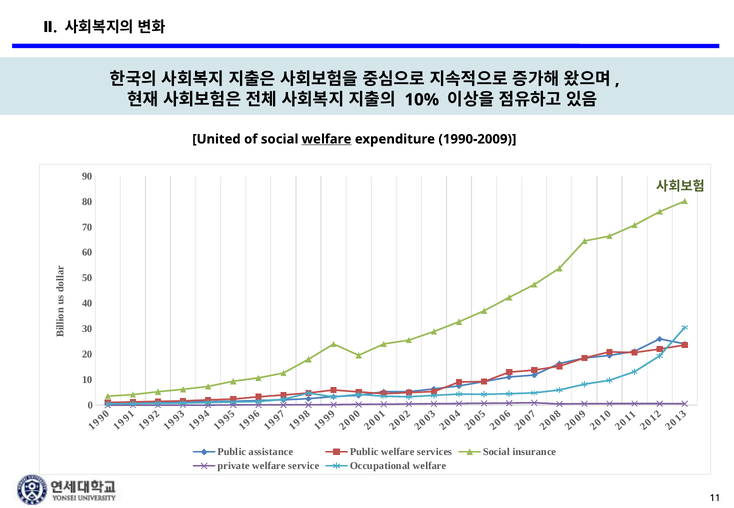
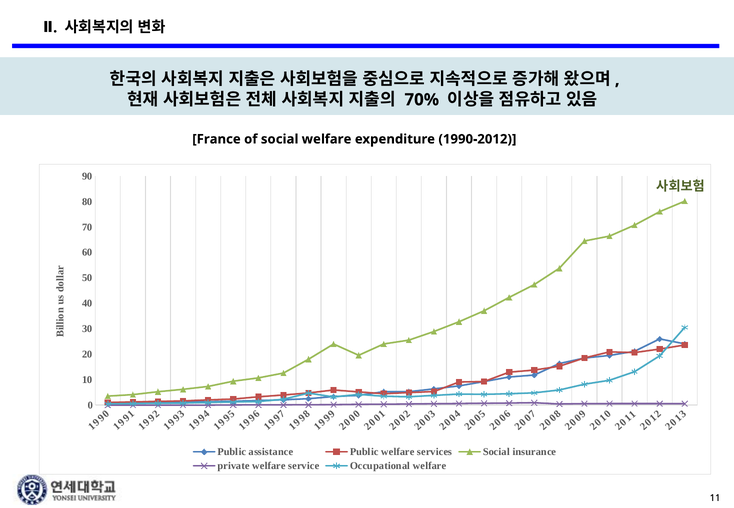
10%: 10% -> 70% (422, 100)
United: United -> France (216, 139)
welfare underline: present -> none (327, 139)
1990-2009: 1990-2009 -> 1990-2012 (477, 139)
